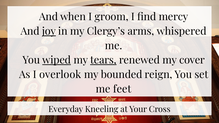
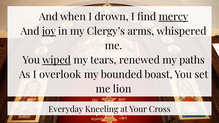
groom: groom -> drown (112, 17)
mercy underline: none -> present (173, 17)
tears underline: present -> none (103, 60)
cover: cover -> paths (192, 60)
reign: reign -> boast (159, 75)
feet: feet -> lion (122, 89)
